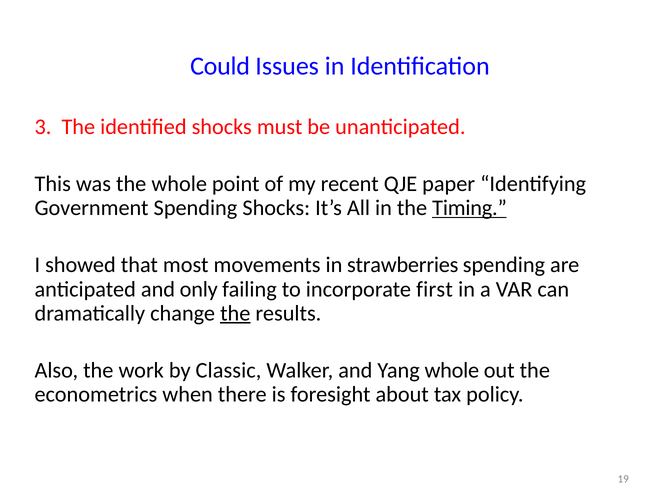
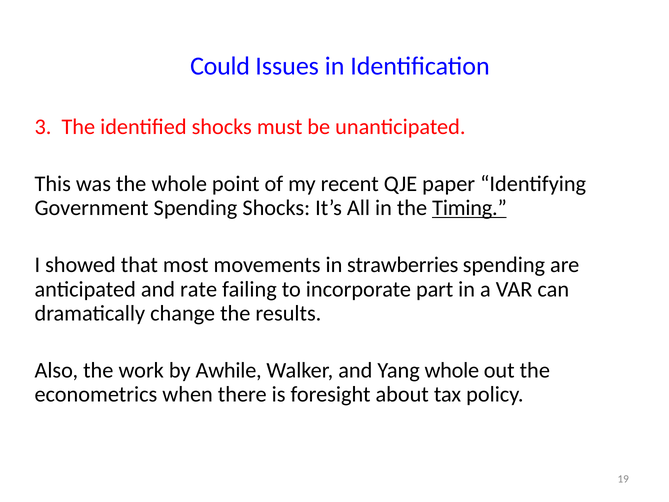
only: only -> rate (199, 289)
first: first -> part (435, 289)
the underline: present -> none (235, 313)
Classic: Classic -> Awhile (229, 370)
